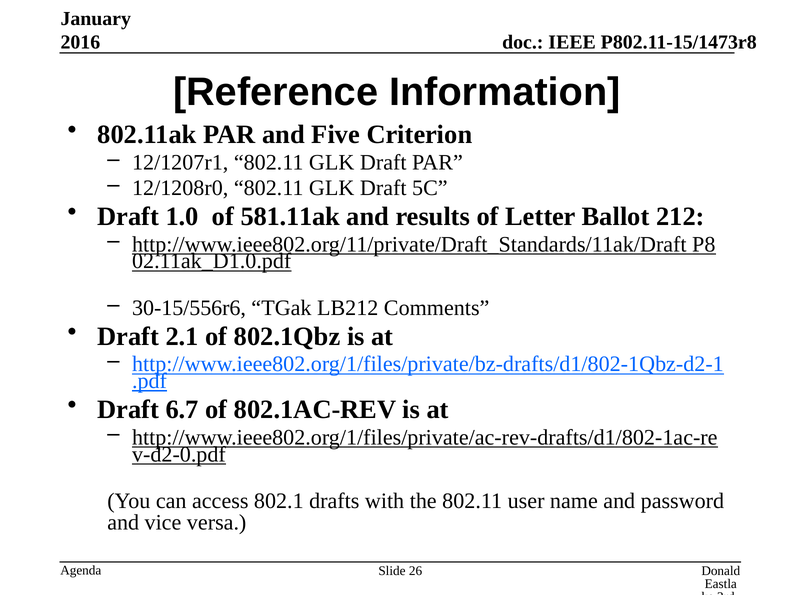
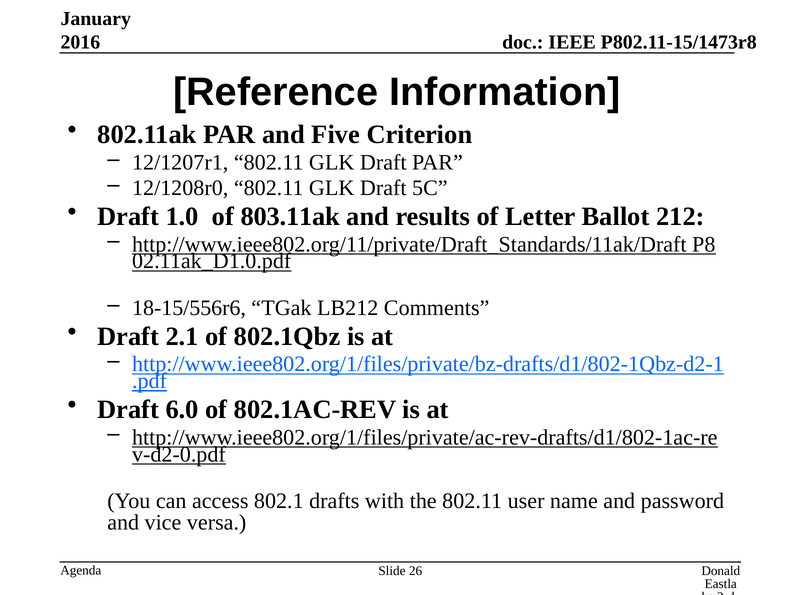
581.11ak: 581.11ak -> 803.11ak (290, 217)
30-15/556r6: 30-15/556r6 -> 18-15/556r6 (189, 308)
6.7: 6.7 -> 6.0 (182, 410)
